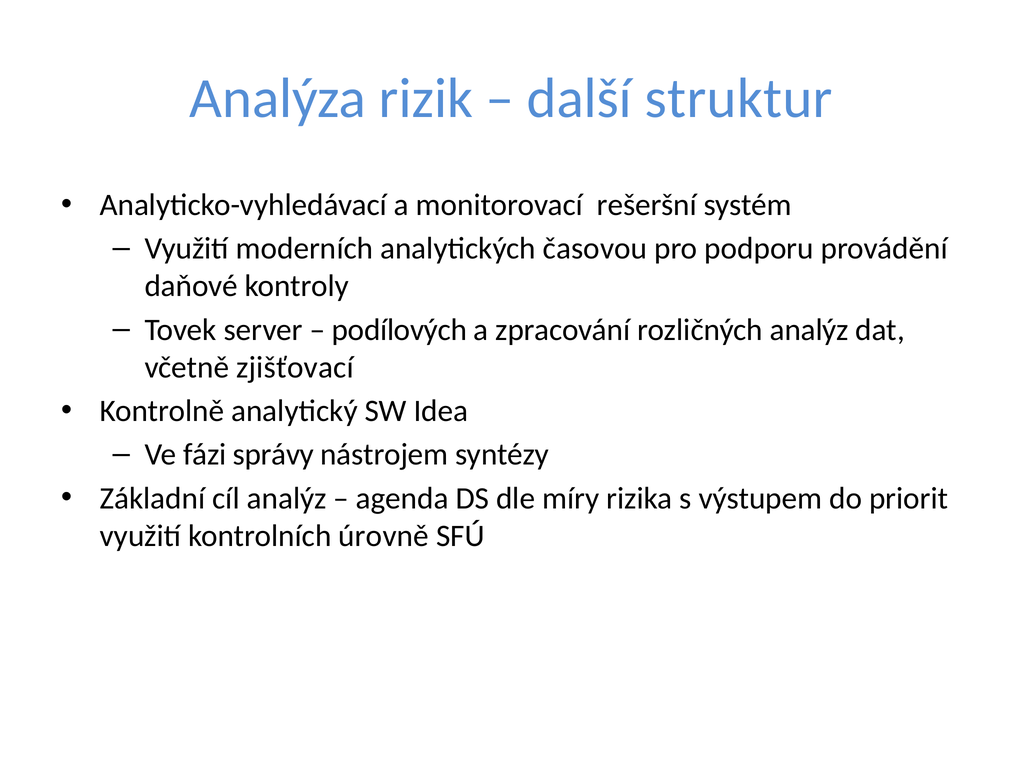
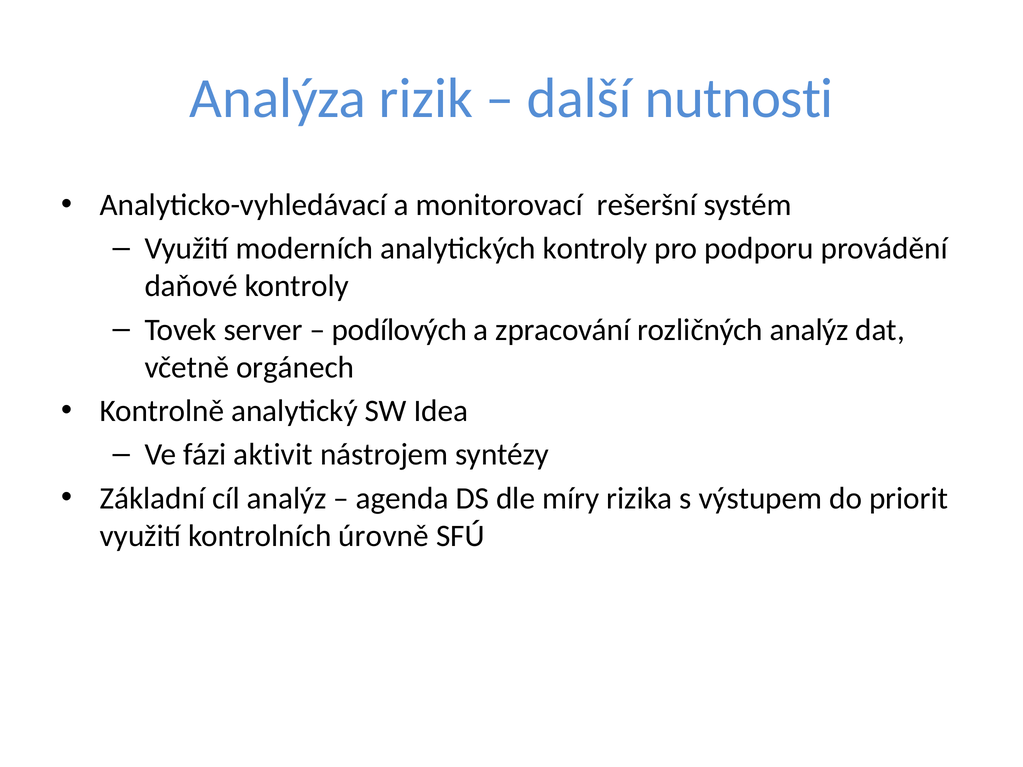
struktur: struktur -> nutnosti (739, 99)
analytických časovou: časovou -> kontroly (595, 249)
zjišťovací: zjišťovací -> orgánech (295, 367)
správy: správy -> aktivit (273, 455)
